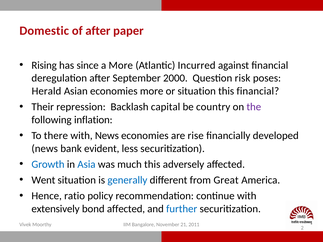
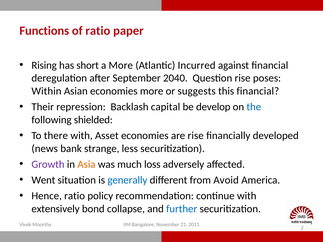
Domestic: Domestic -> Functions (44, 31)
of after: after -> ratio (98, 31)
since: since -> short (88, 65)
2000: 2000 -> 2040 (175, 78)
Question risk: risk -> rise (243, 78)
Herald: Herald -> Within (46, 91)
or situation: situation -> suggests (197, 91)
country: country -> develop (213, 107)
the colour: purple -> blue (254, 107)
inflation: inflation -> shielded (93, 120)
with News: News -> Asset (107, 136)
evident: evident -> strange (102, 149)
Growth colour: blue -> purple (48, 164)
Asia colour: blue -> orange (86, 164)
much this: this -> loss (152, 164)
Great: Great -> Avoid (226, 180)
bond affected: affected -> collapse (126, 209)
